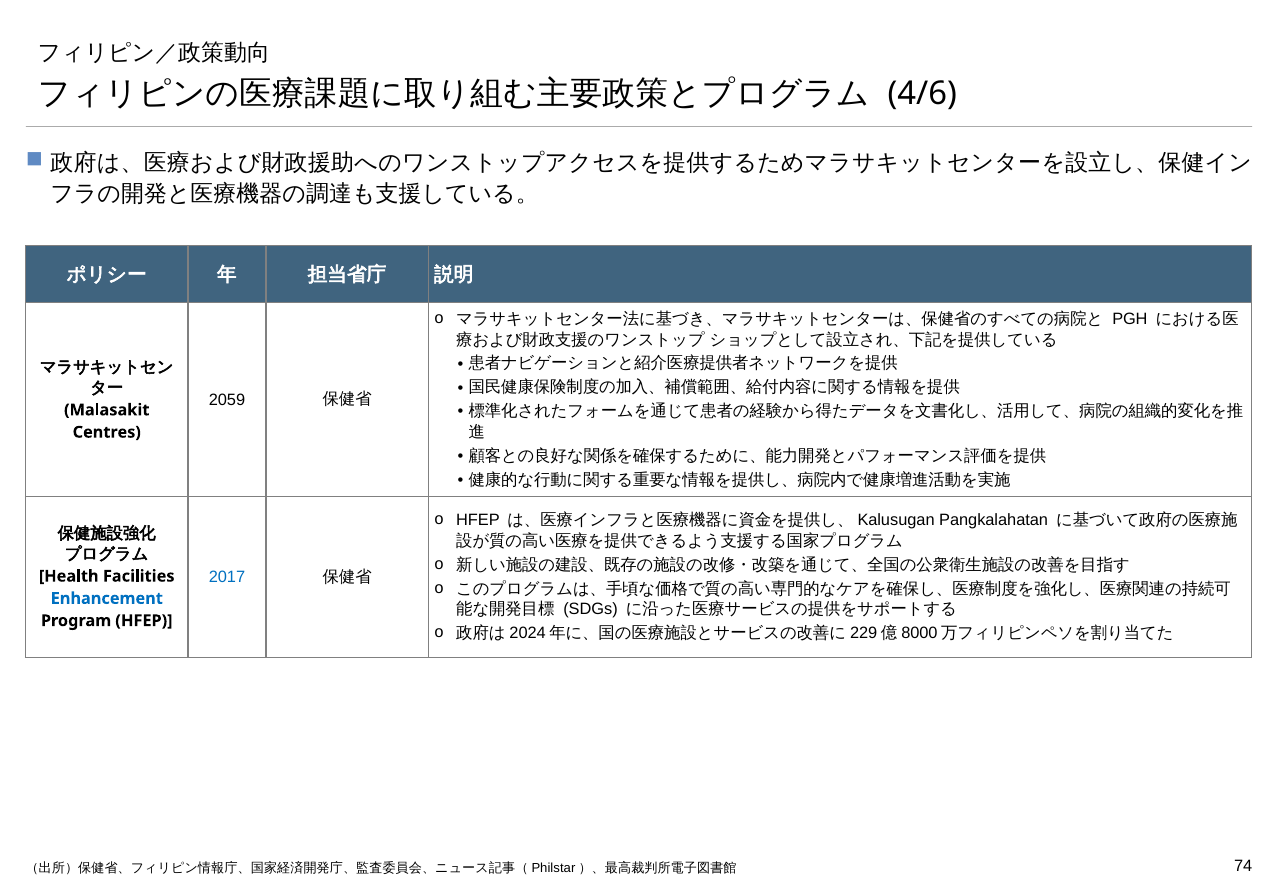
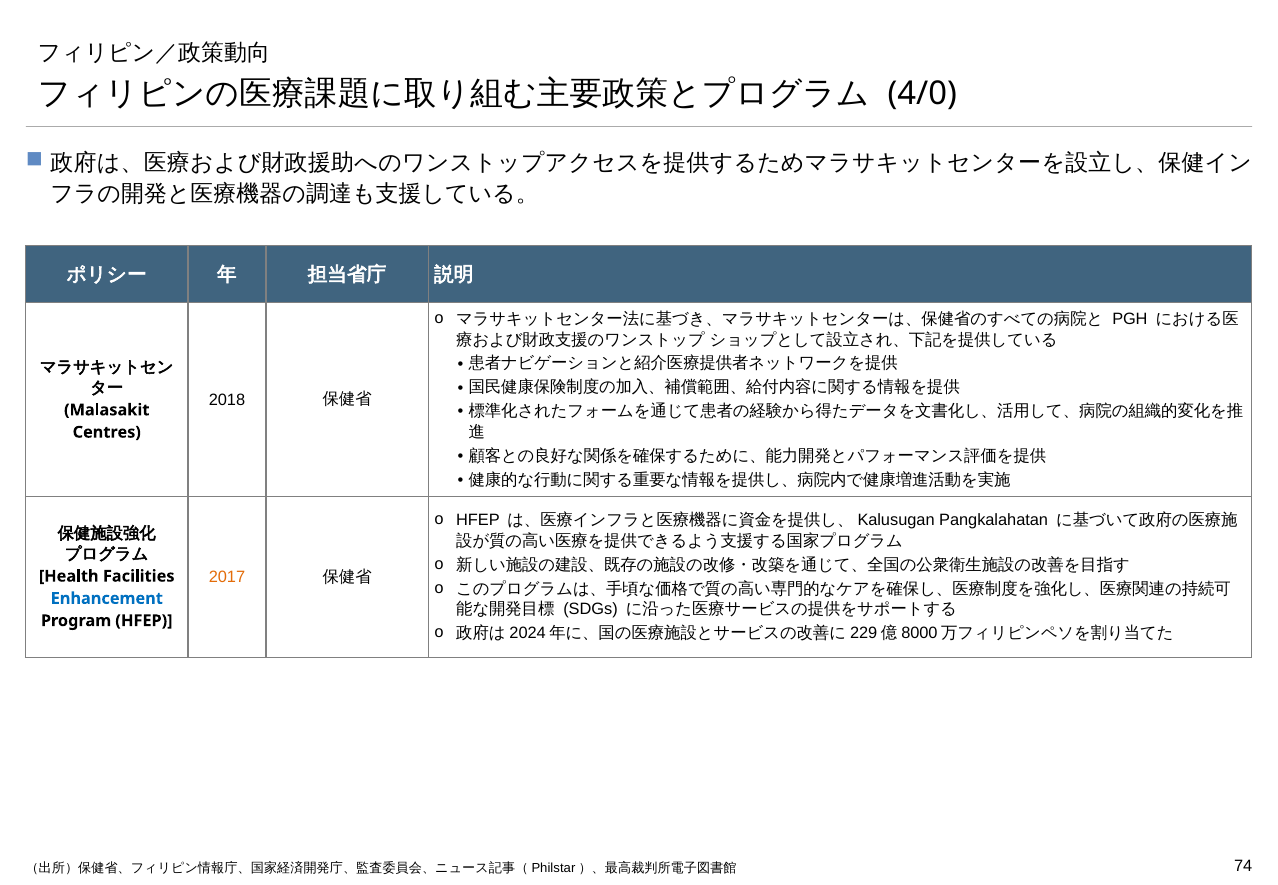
4/6: 4/6 -> 4/0 (922, 94)
2059: 2059 -> 2018 (227, 400)
2017 colour: blue -> orange (227, 577)
